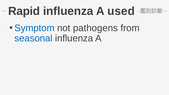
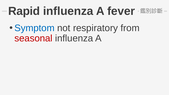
used: used -> fever (121, 11)
pathogens: pathogens -> respiratory (95, 28)
seasonal colour: blue -> red (33, 38)
